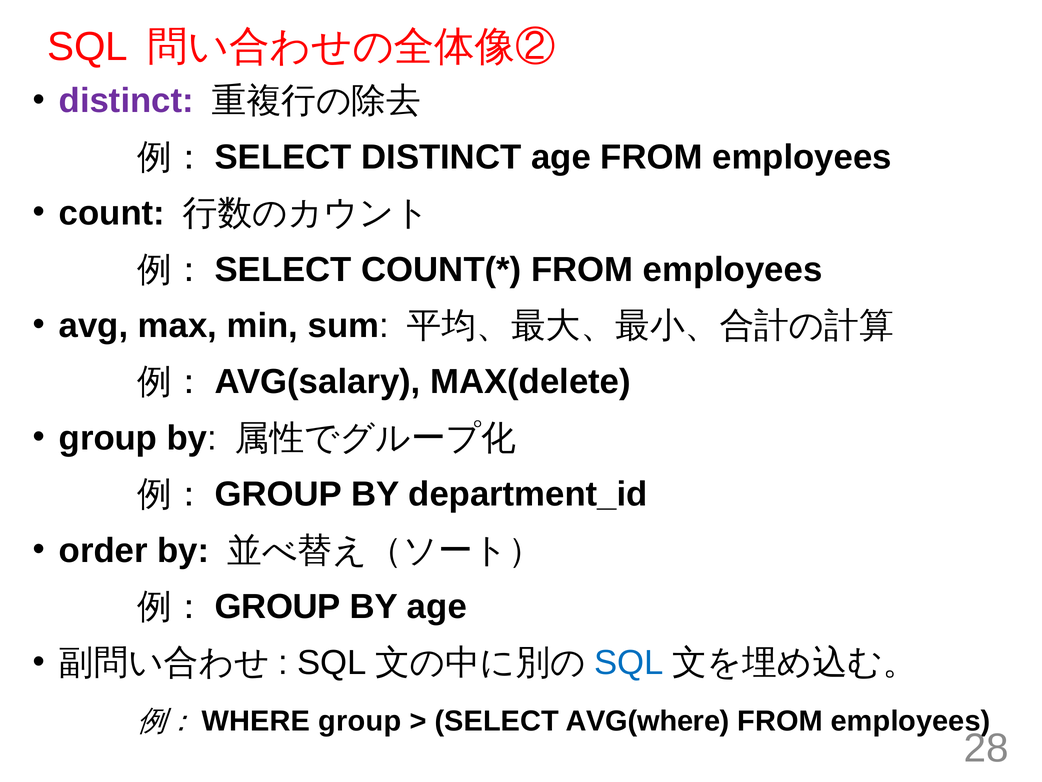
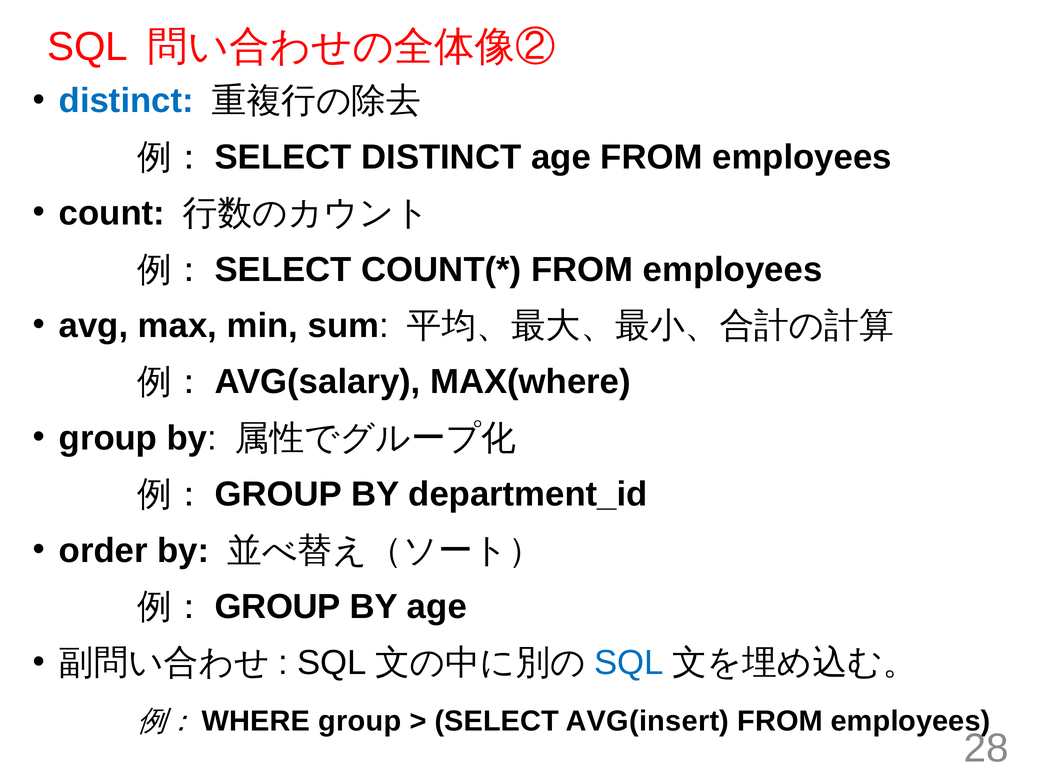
distinct colour: purple -> blue (126, 101)
MAX(delete: MAX(delete -> MAX(where (530, 382)
AVG(where: AVG(where -> AVG(insert (647, 721)
